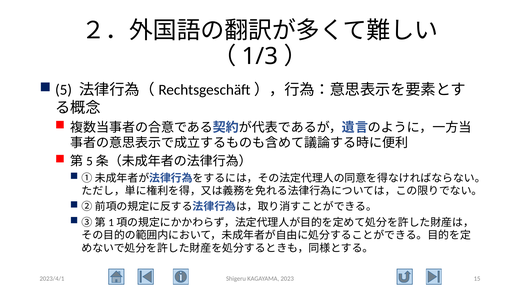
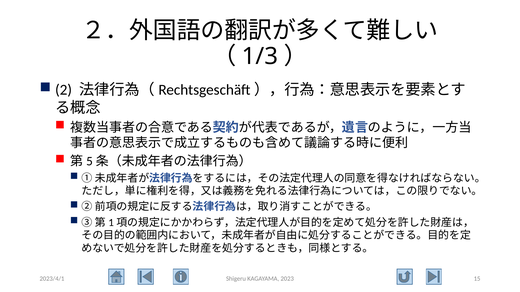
5: 5 -> 2 (64, 90)
